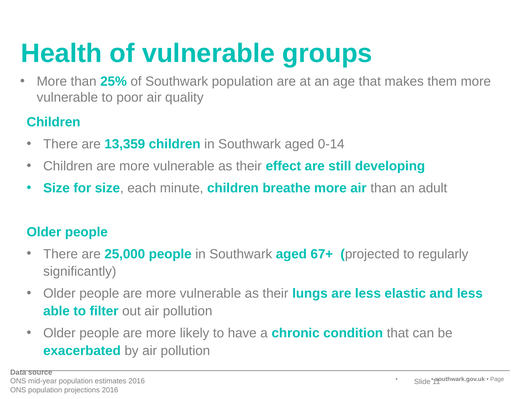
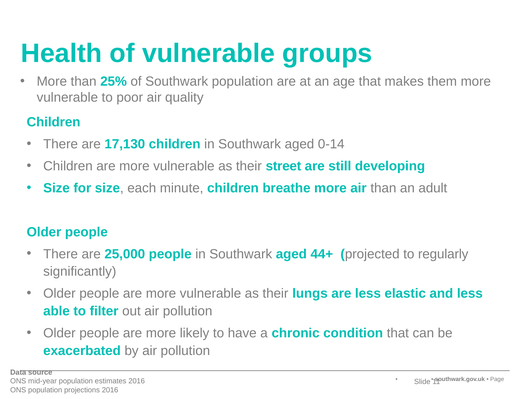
13,359: 13,359 -> 17,130 (125, 144)
effect: effect -> street (283, 166)
67+: 67+ -> 44+ (322, 254)
